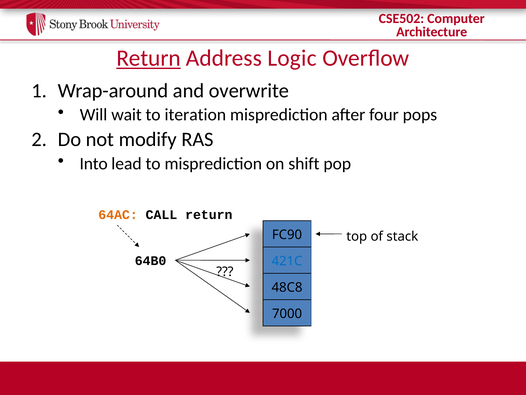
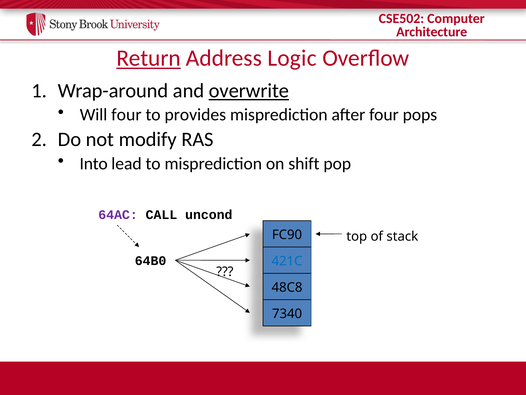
overwrite underline: none -> present (249, 91)
Will wait: wait -> four (126, 115)
iteration: iteration -> provides (195, 115)
64AC colour: orange -> purple (118, 214)
CALL return: return -> uncond (209, 214)
7000: 7000 -> 7340 (287, 313)
